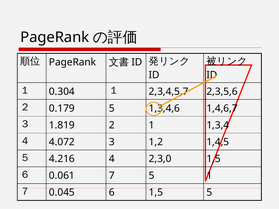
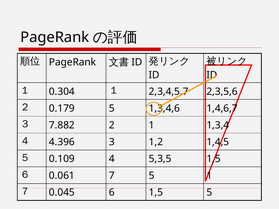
1.819: 1.819 -> 7.882 (62, 125)
4.072: 4.072 -> 4.396 (62, 142)
4.216: 4.216 -> 0.109 (62, 159)
2,3,0: 2,3,0 -> 5,3,5 (160, 159)
